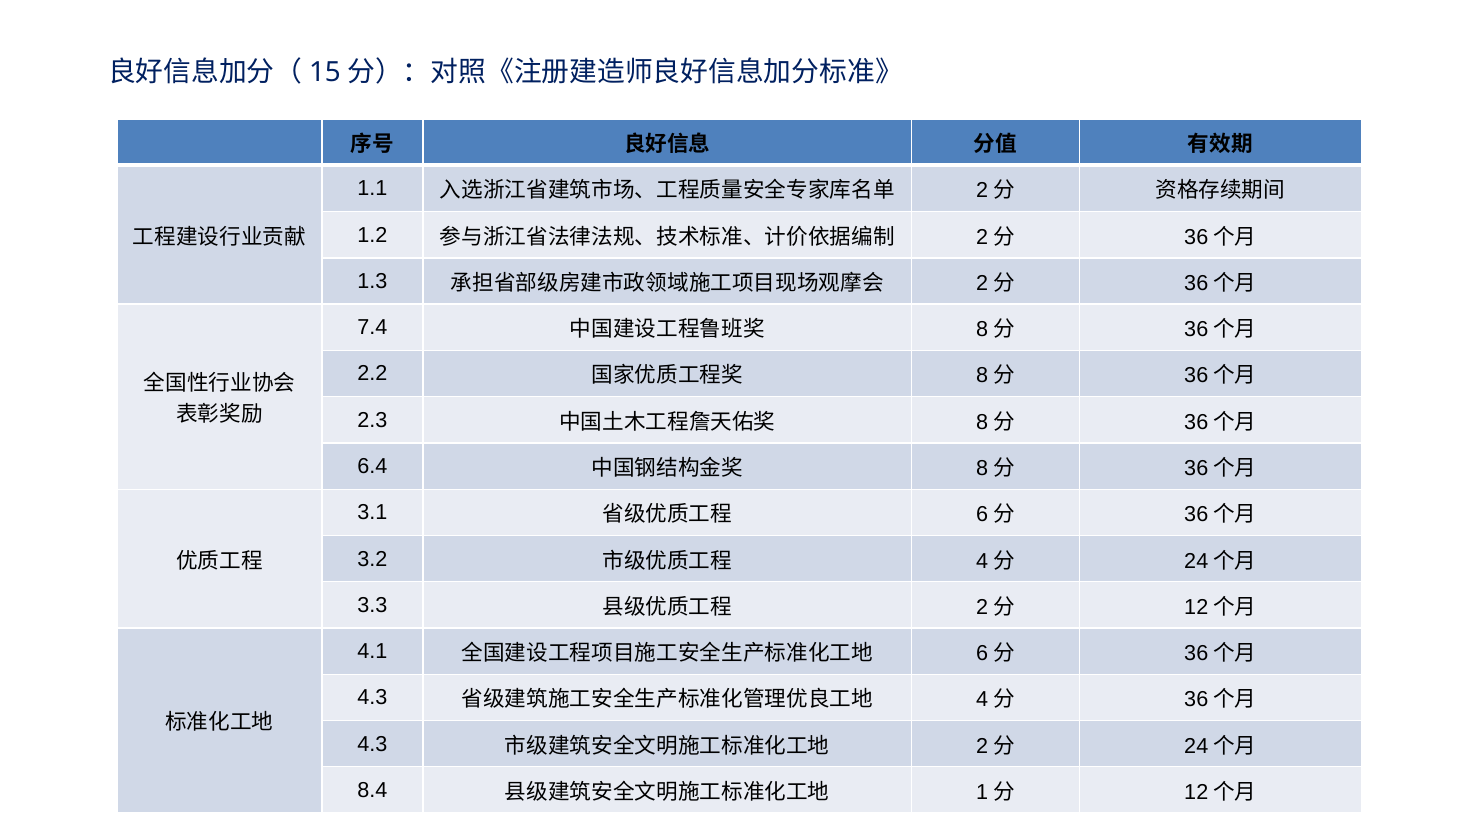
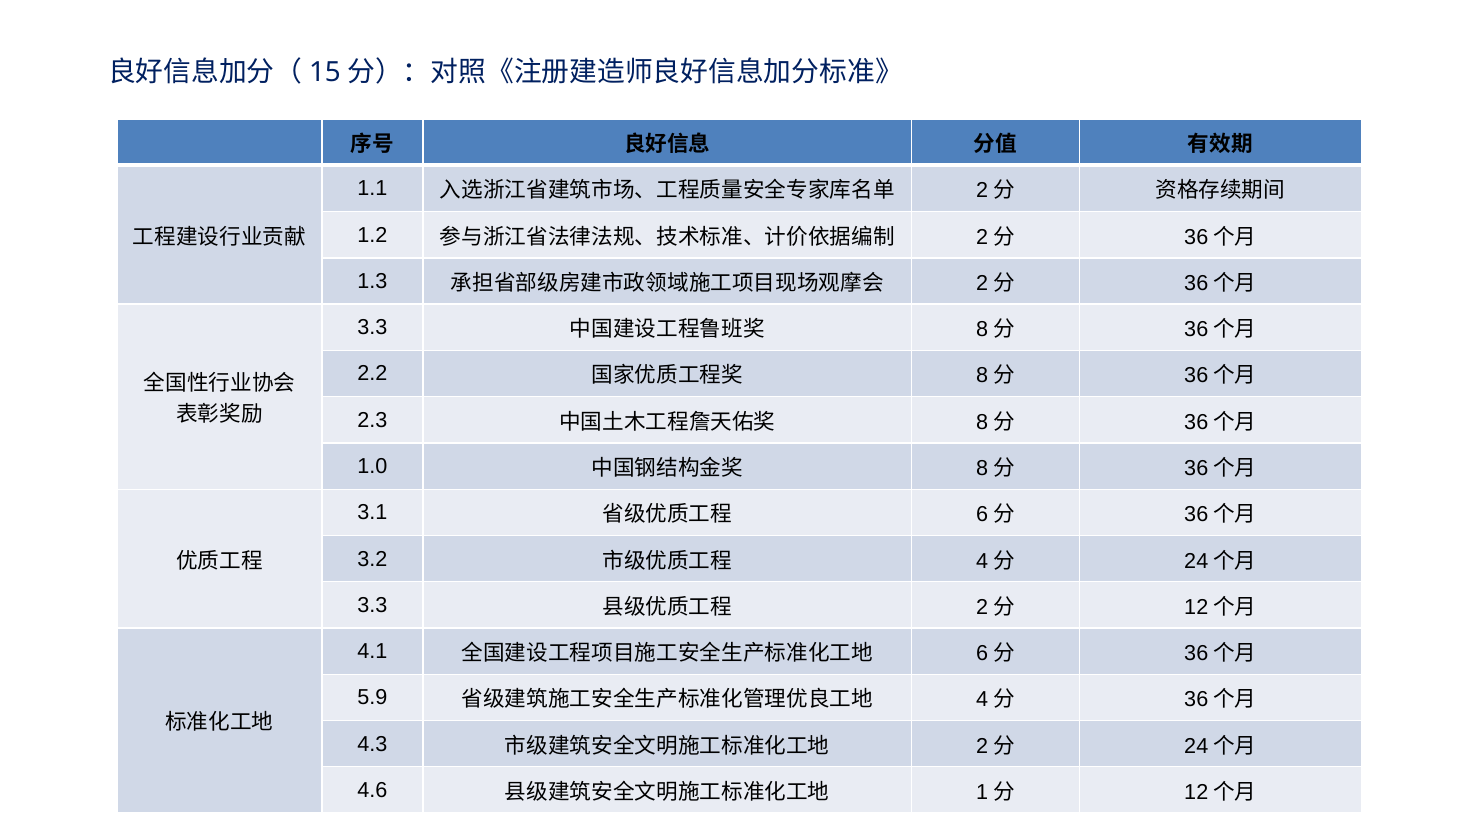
7.4: 7.4 -> 3.3 (372, 328)
6.4: 6.4 -> 1.0 (372, 466)
4.3: 4.3 -> 5.9 (372, 698)
8.4: 8.4 -> 4.6 (372, 790)
